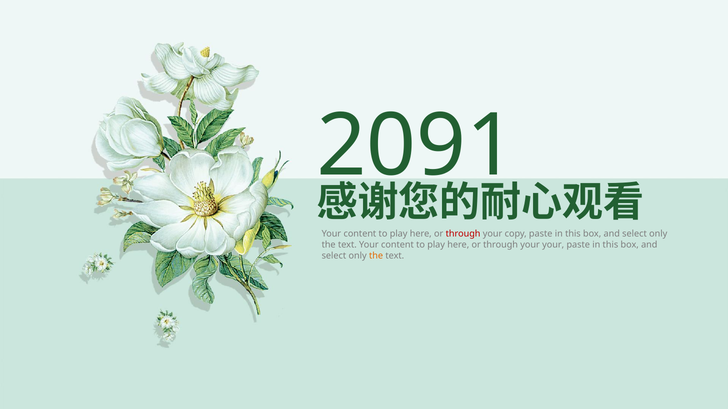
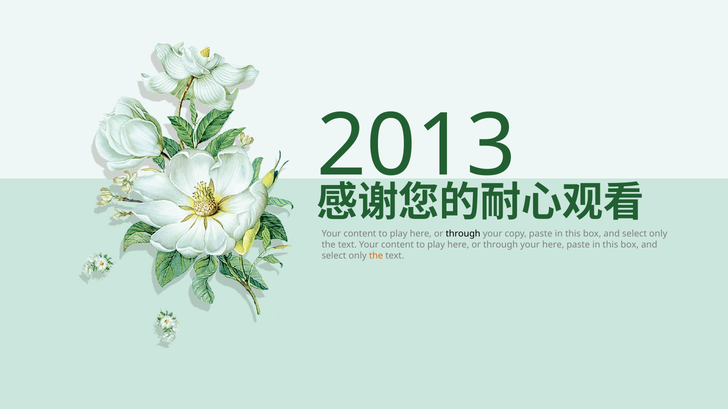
2091: 2091 -> 2013 (416, 146)
through colour: red -> black (463, 234)
your your: your -> here (553, 245)
